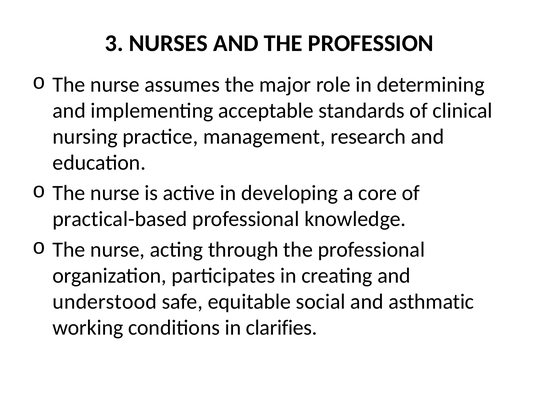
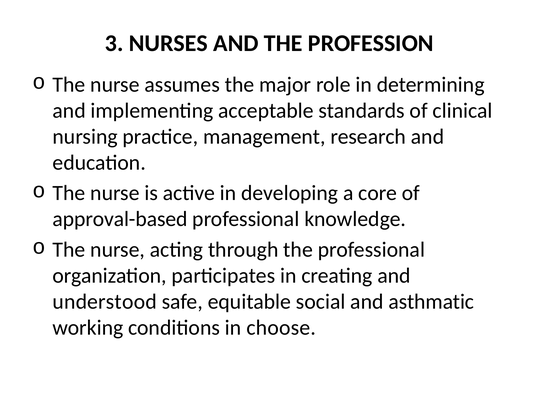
practical-based: practical-based -> approval-based (120, 219)
clarifies: clarifies -> choose (281, 328)
